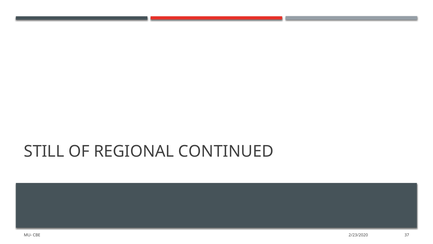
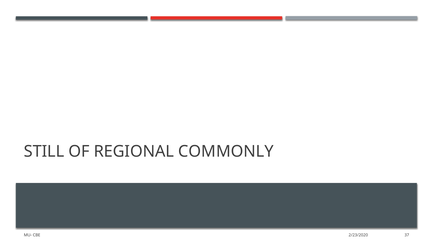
CONTINUED: CONTINUED -> COMMONLY (226, 151)
